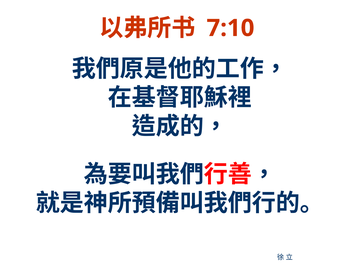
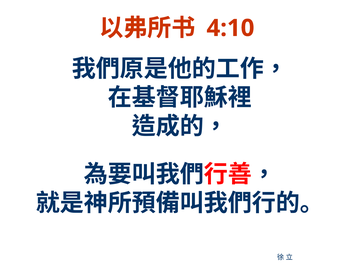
7:10: 7:10 -> 4:10 (230, 28)
